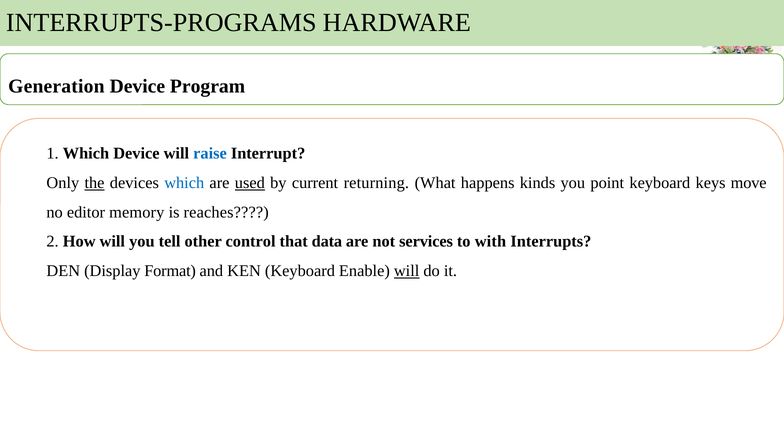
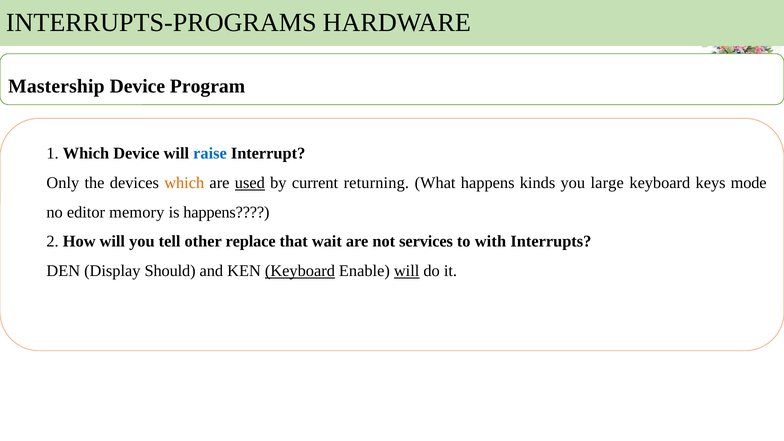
Generation: Generation -> Mastership (56, 86)
the underline: present -> none (94, 183)
which colour: blue -> orange (184, 183)
point: point -> large (607, 183)
move: move -> mode (749, 183)
is reaches: reaches -> happens (226, 212)
control: control -> replace (251, 242)
data: data -> wait (327, 242)
Format: Format -> Should (170, 271)
Keyboard underline: none -> present (300, 271)
